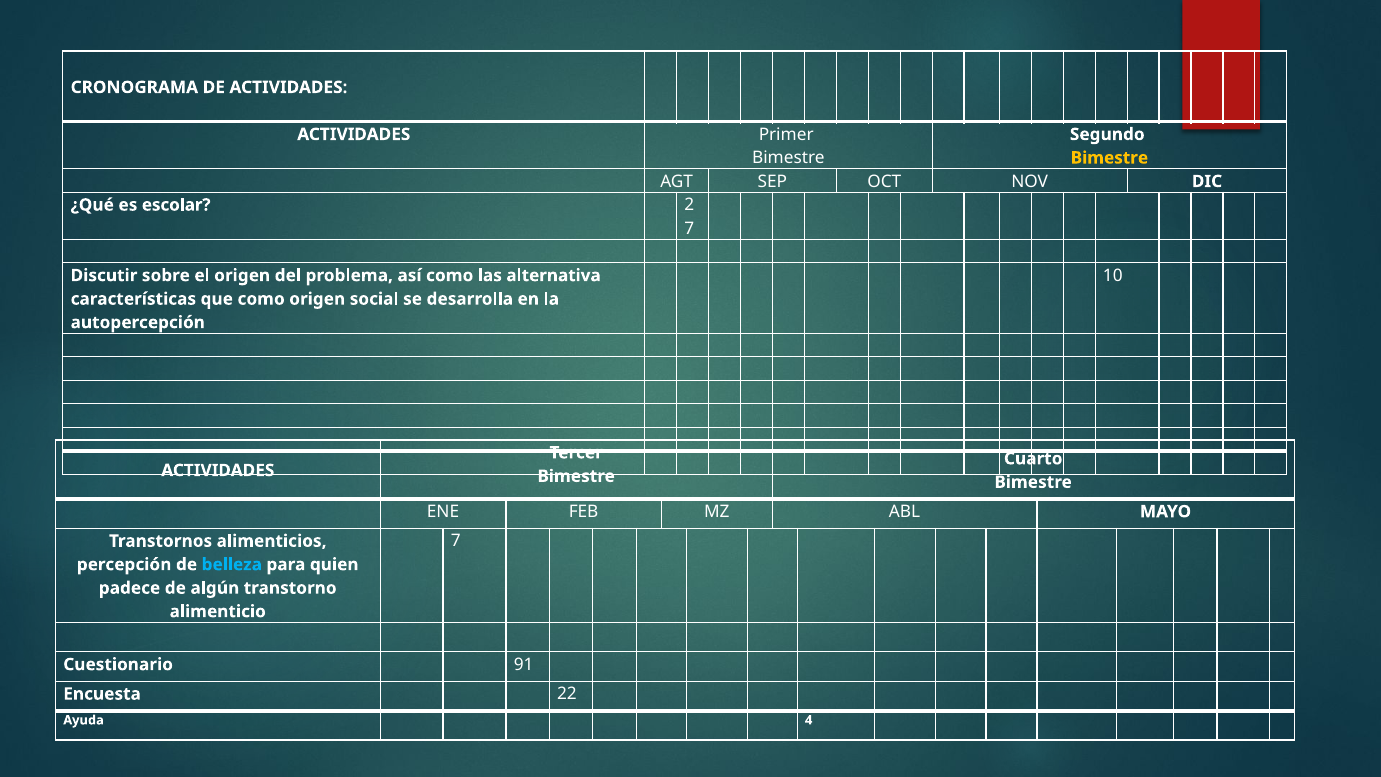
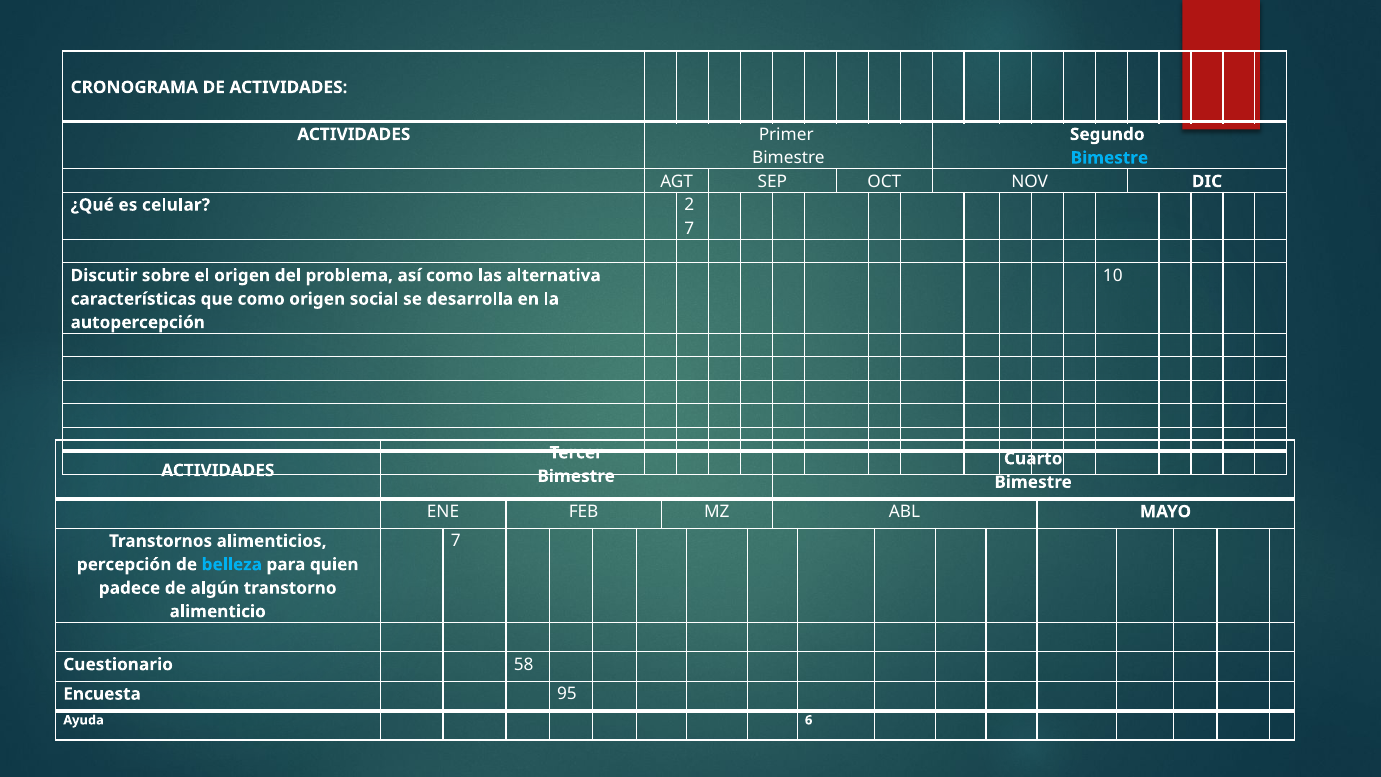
Bimestre colour: yellow -> light blue (1109, 158)
escolar: escolar -> celular (176, 205)
91: 91 -> 58 (524, 664)
22: 22 -> 95 (567, 694)
4: 4 -> 6 (809, 720)
